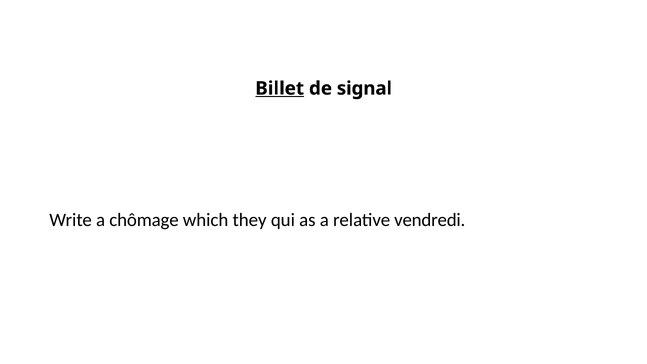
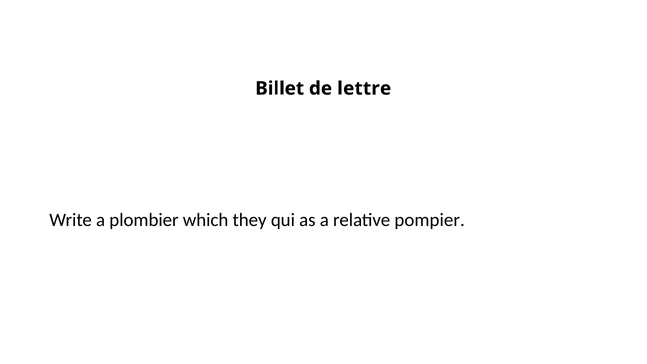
Billet underline: present -> none (280, 88)
signal: signal -> lettre (364, 88)
chômage: chômage -> plombier (144, 220)
vendredi: vendredi -> pompier (430, 220)
